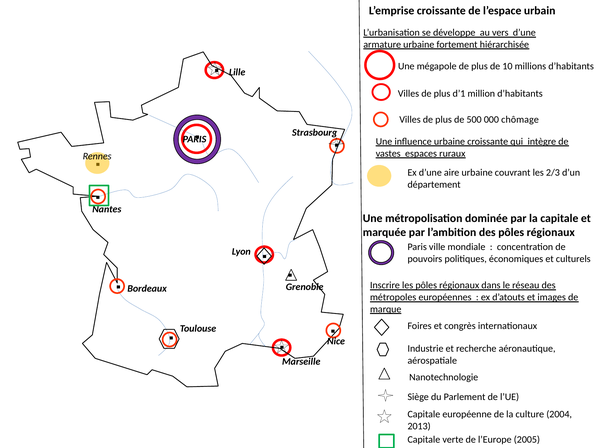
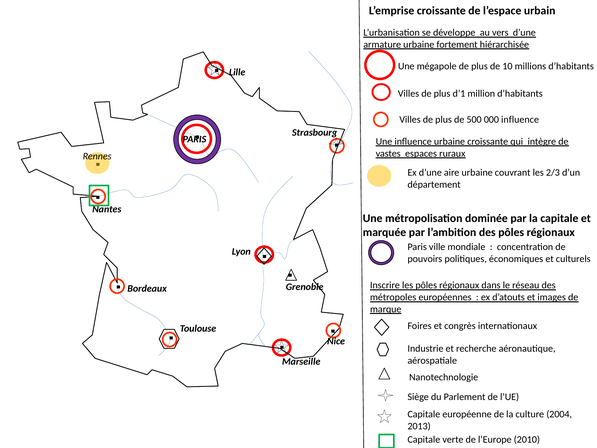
000 chômage: chômage -> influence (520, 120)
2005: 2005 -> 2010 (527, 439)
